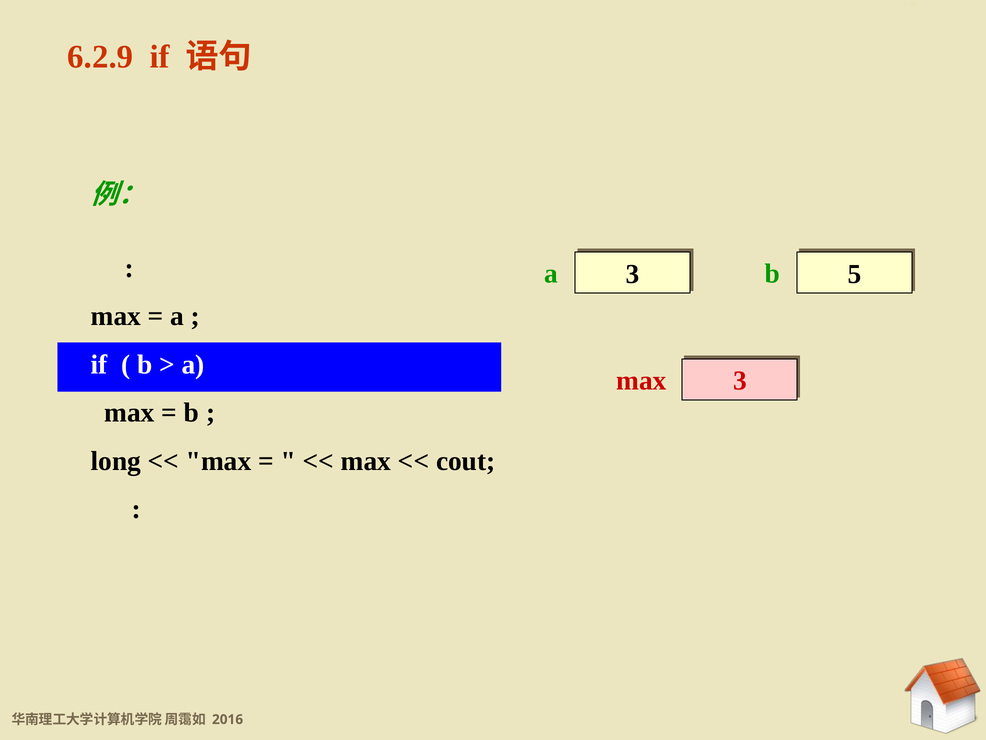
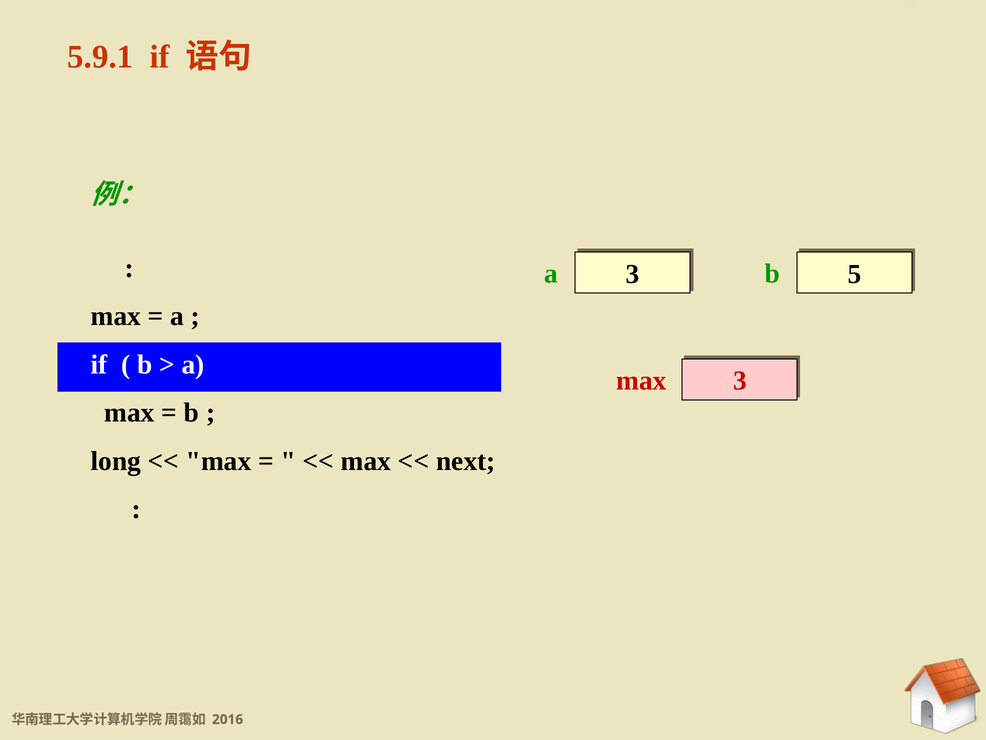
6.2.9: 6.2.9 -> 5.9.1 (100, 57)
cout: cout -> next (466, 461)
